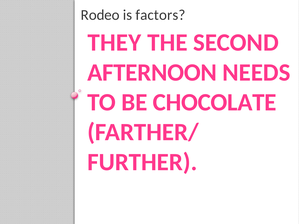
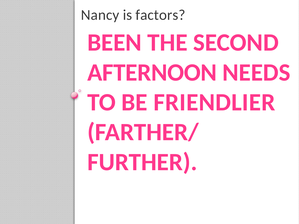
Rodeo: Rodeo -> Nancy (100, 15)
THEY: THEY -> BEEN (115, 43)
CHOCOLATE: CHOCOLATE -> FRIENDLIER (214, 102)
